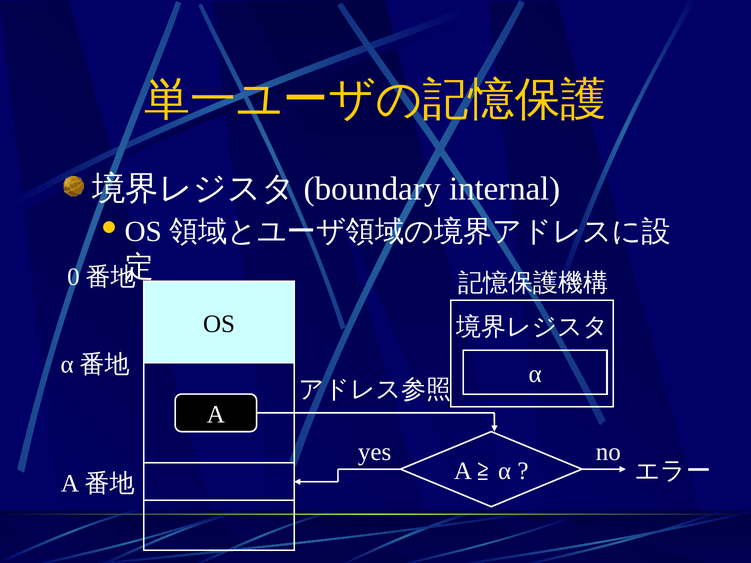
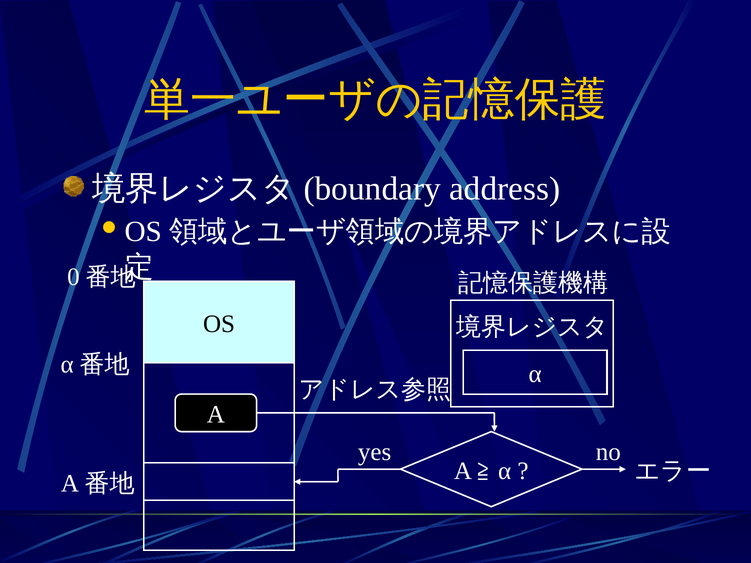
internal: internal -> address (505, 189)
